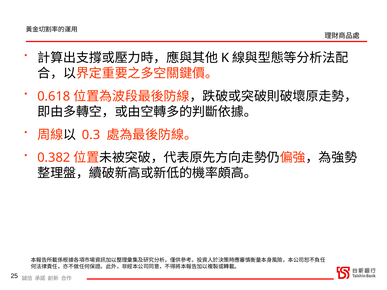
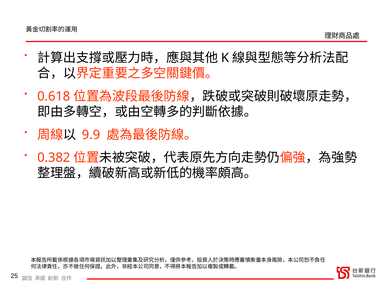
0.3: 0.3 -> 9.9 (91, 135)
